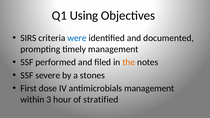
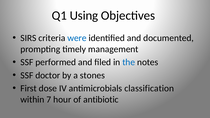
the colour: orange -> blue (129, 62)
severe: severe -> doctor (48, 75)
antimicrobials management: management -> classification (149, 88)
3: 3 -> 7 (49, 100)
stratified: stratified -> antibiotic (101, 100)
